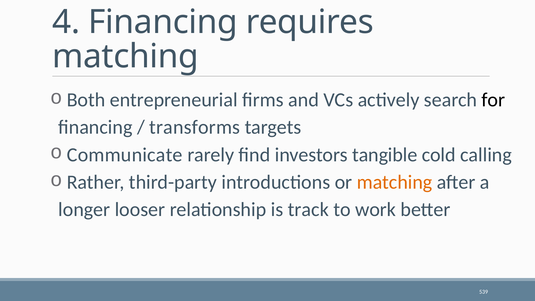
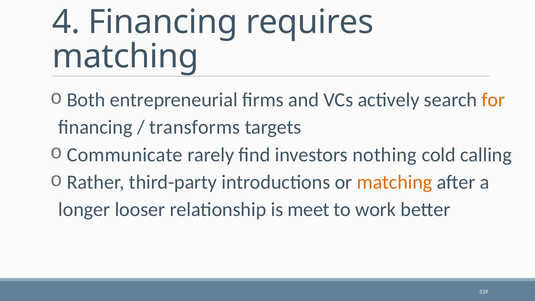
for colour: black -> orange (493, 100)
tangible: tangible -> nothing (385, 155)
track: track -> meet (309, 210)
